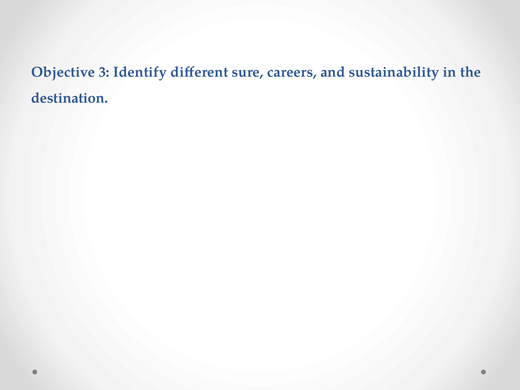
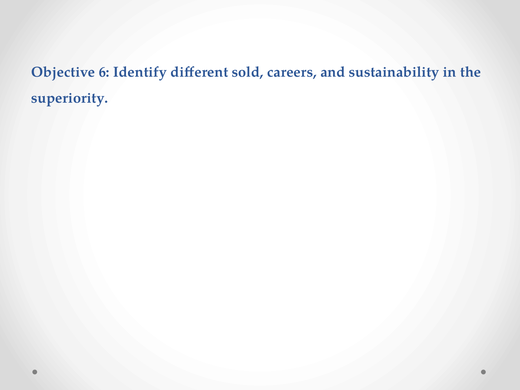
3: 3 -> 6 (104, 72)
sure: sure -> sold (248, 72)
destination: destination -> superiority (70, 98)
